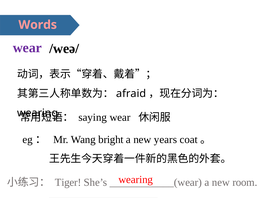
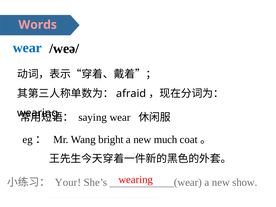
wear colour: purple -> blue (27, 48)
years: years -> much (166, 139)
Tiger: Tiger -> Your (68, 182)
room: room -> show (245, 182)
